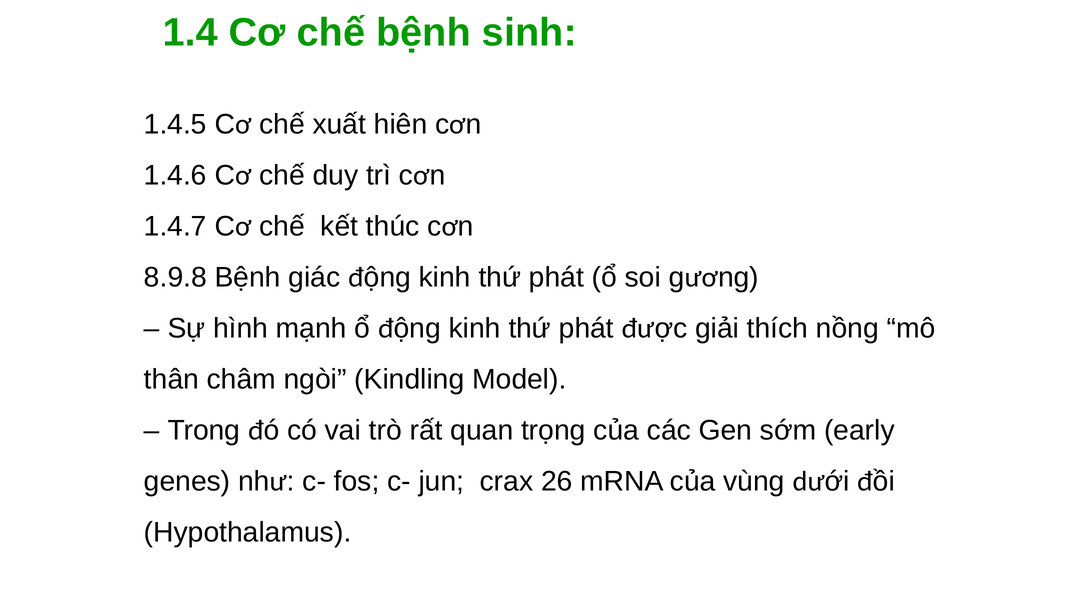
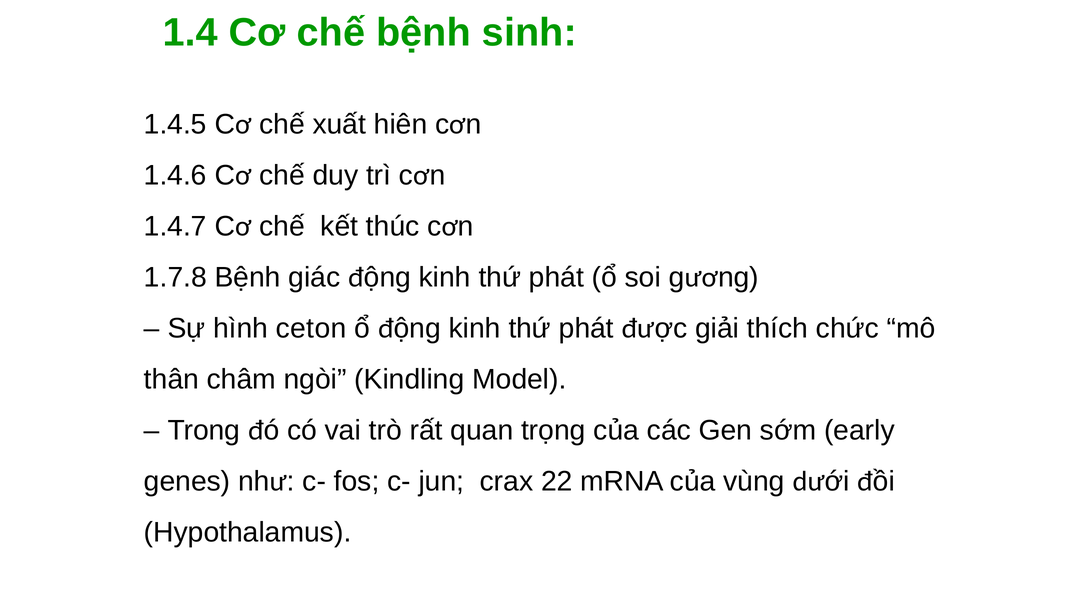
8.9.8: 8.9.8 -> 1.7.8 (175, 277)
mạnh: mạnh -> ceton (311, 328)
thích nồng: nồng -> chức (847, 328)
26: 26 -> 22 (557, 481)
